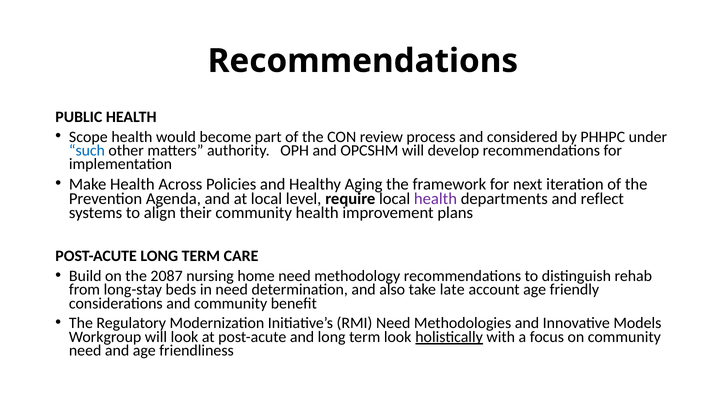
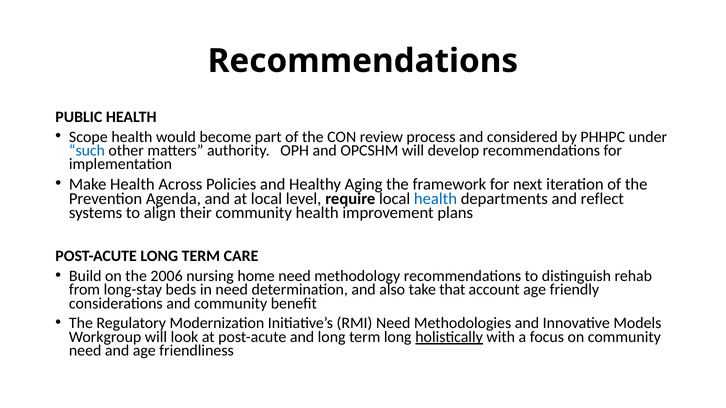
health colour: purple -> blue (435, 199)
2087: 2087 -> 2006 (167, 276)
late: late -> that (452, 290)
term look: look -> long (398, 337)
